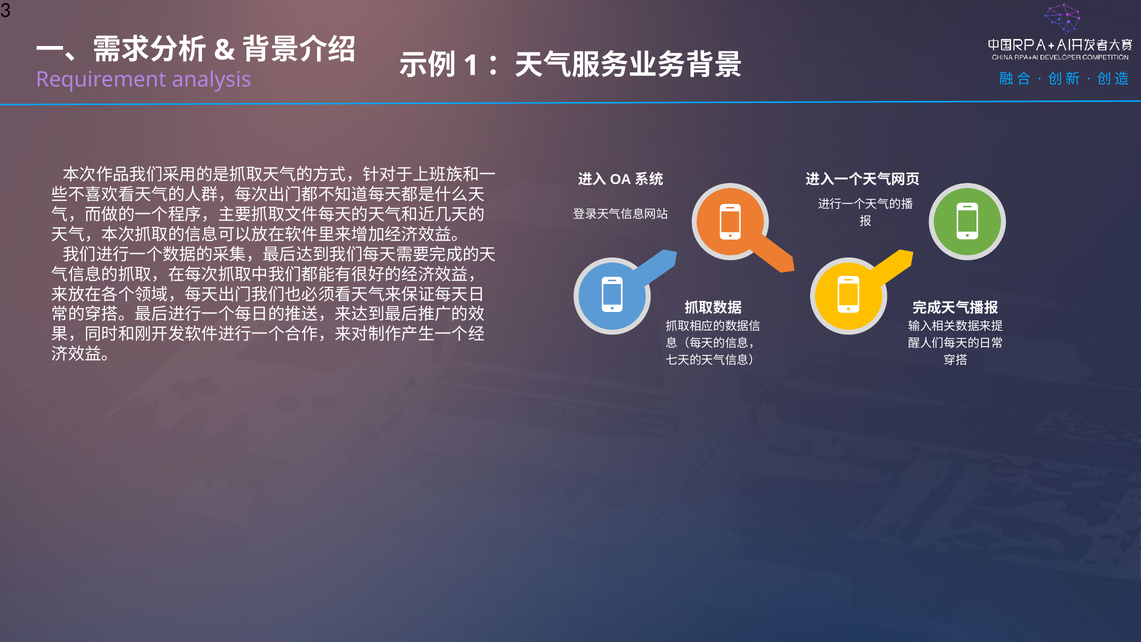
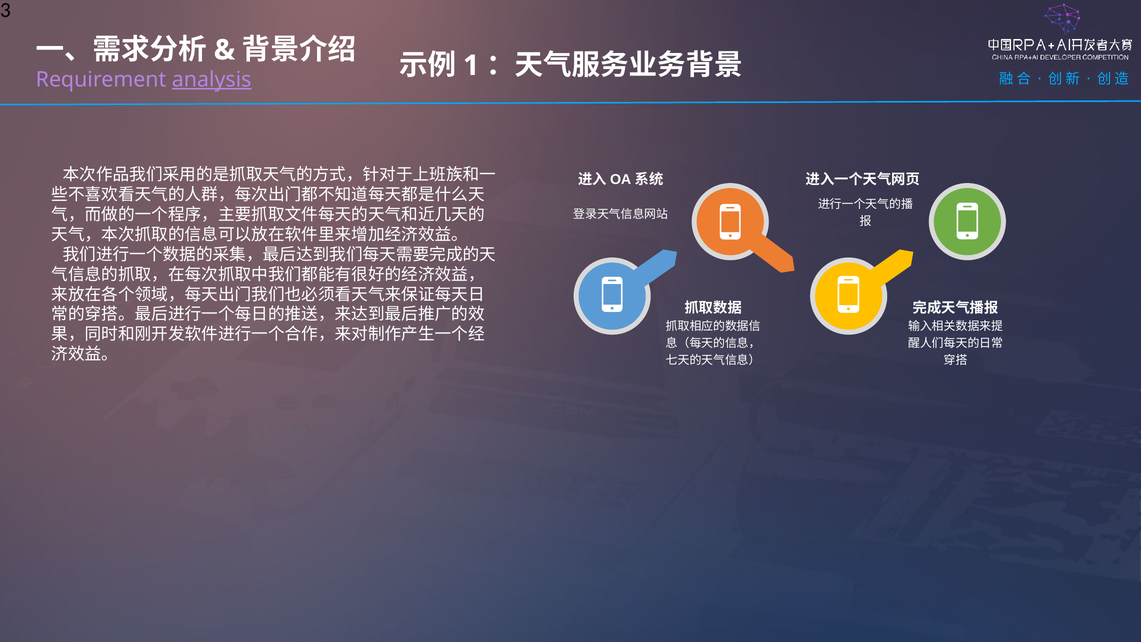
analysis underline: none -> present (212, 79)
